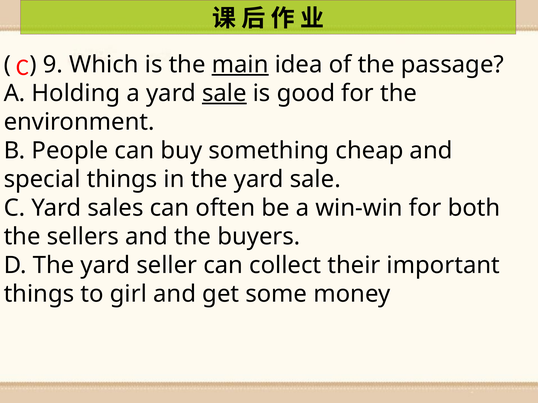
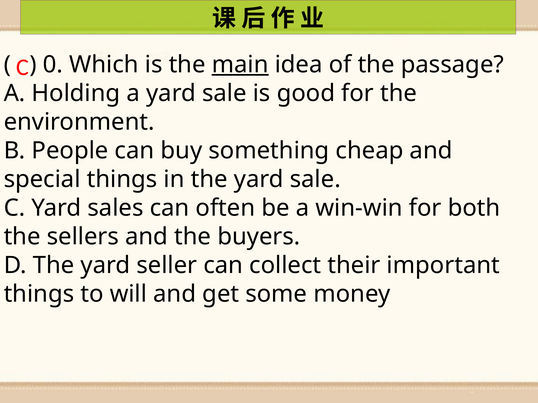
9: 9 -> 0 (53, 65)
sale underline: present -> none (224, 93)
girl: girl -> will (128, 294)
